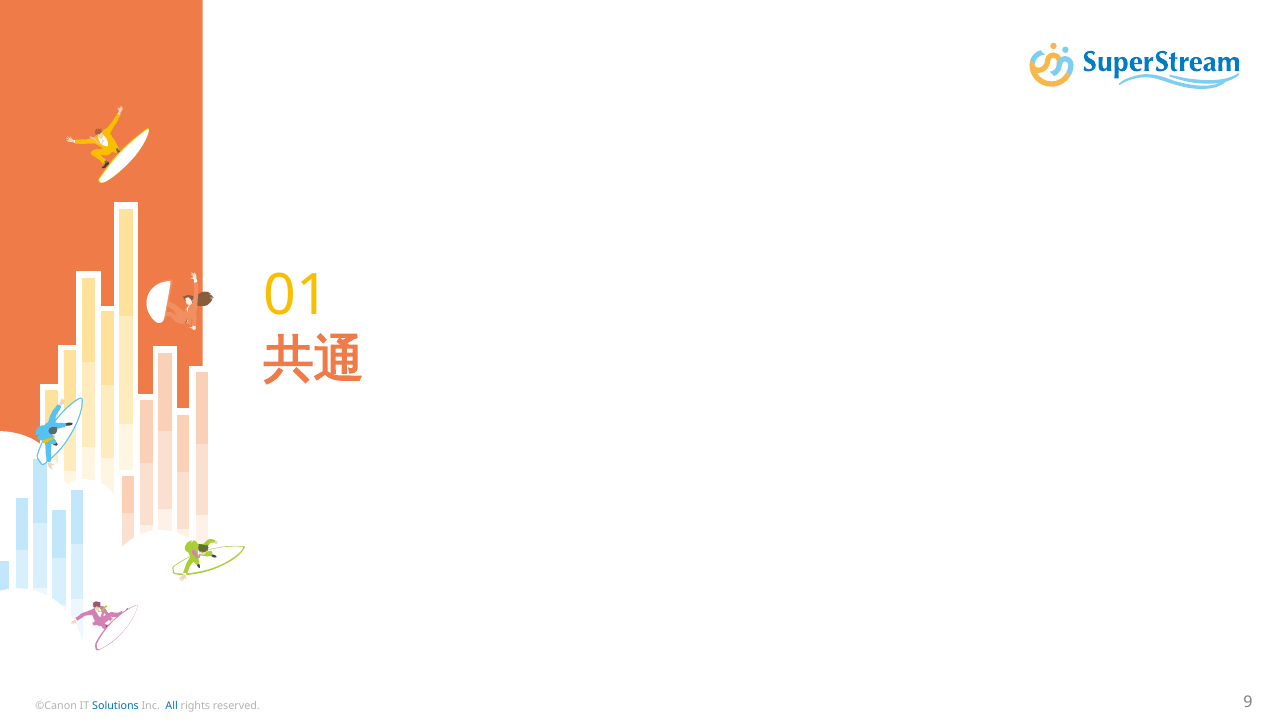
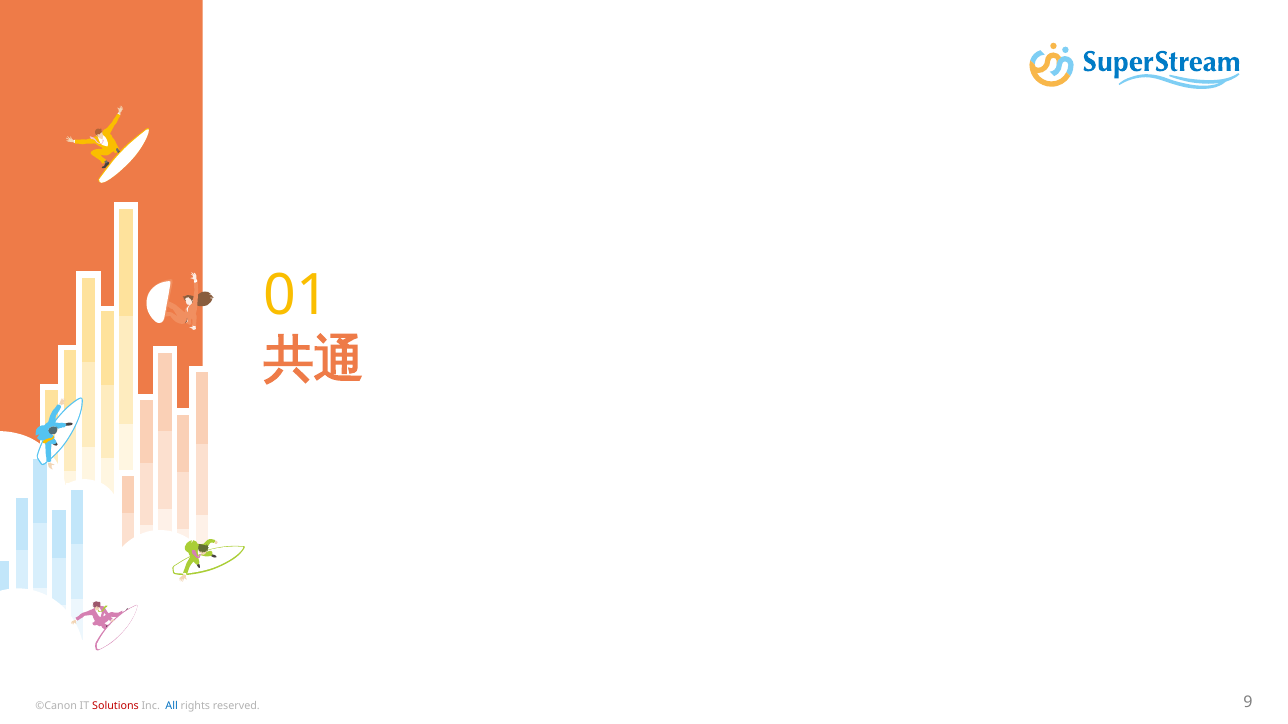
Solutions colour: blue -> red (116, 706)
